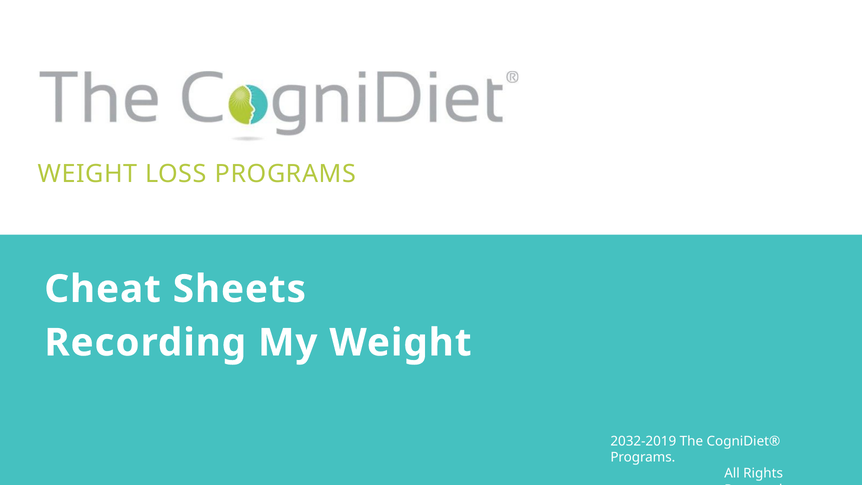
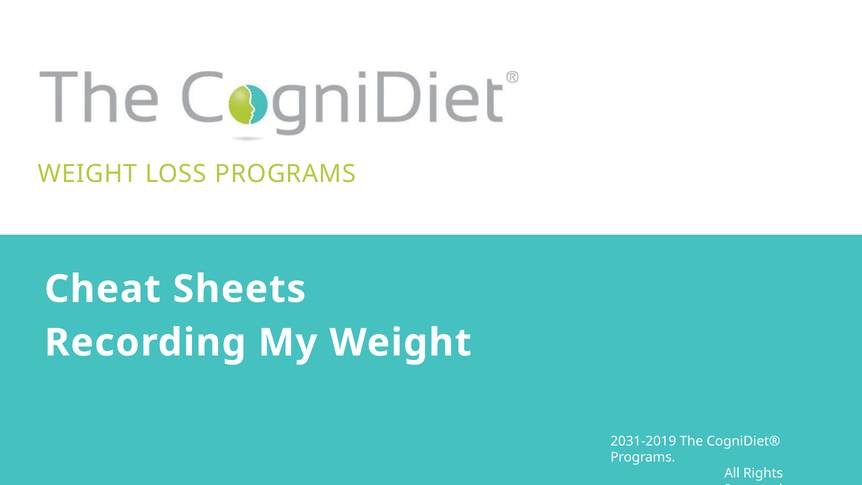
2032-2019: 2032-2019 -> 2031-2019 (643, 441)
